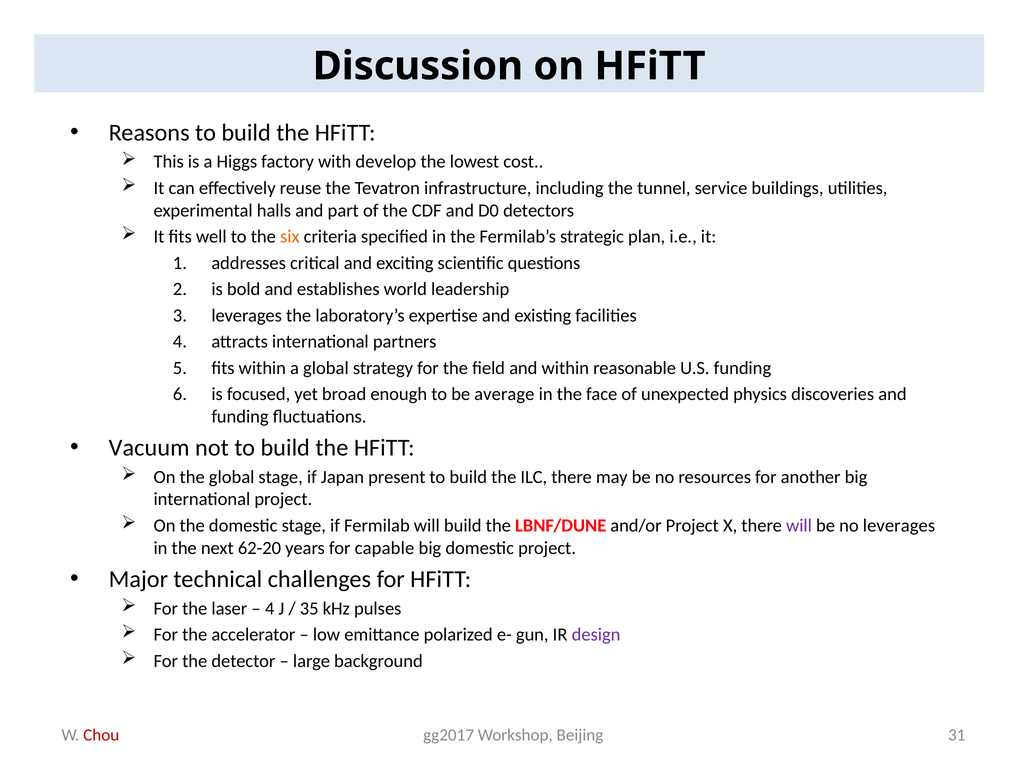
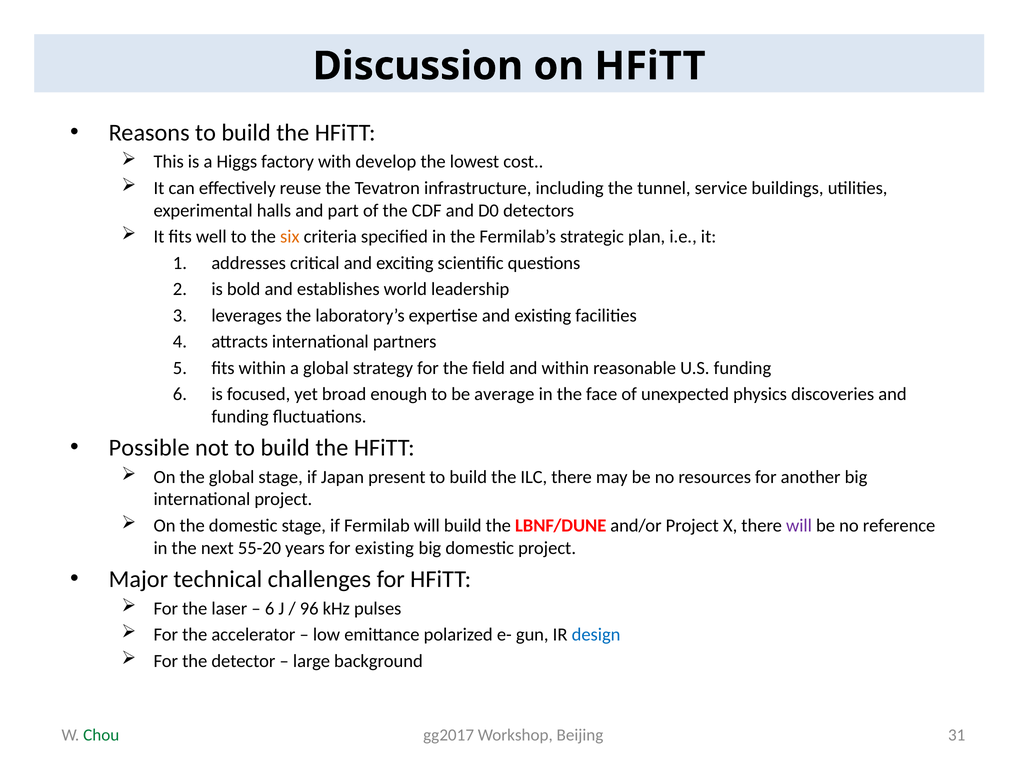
Vacuum: Vacuum -> Possible (149, 448)
no leverages: leverages -> reference (899, 526)
62-20: 62-20 -> 55-20 (259, 548)
for capable: capable -> existing (384, 548)
4: 4 -> 6 (270, 609)
35: 35 -> 96 (309, 609)
design colour: purple -> blue (596, 635)
Chou colour: red -> green (101, 736)
